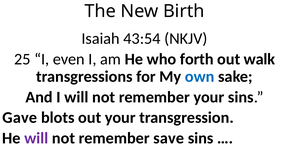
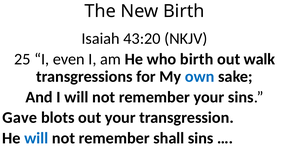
43:54: 43:54 -> 43:20 (142, 39)
who forth: forth -> birth (197, 59)
will colour: purple -> blue (36, 139)
save: save -> shall (169, 139)
